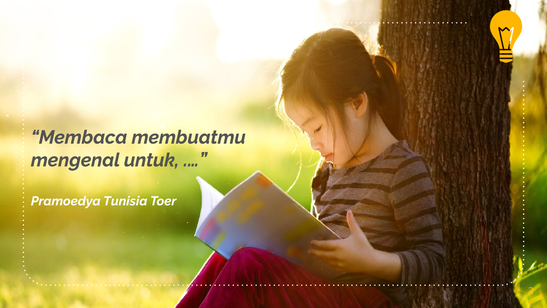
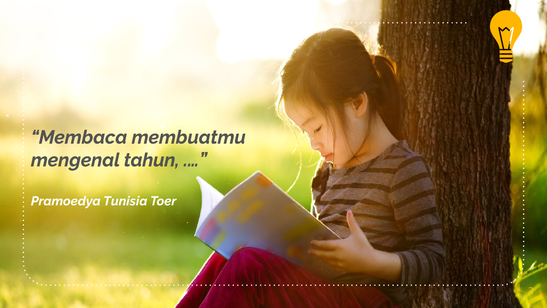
untuk: untuk -> tahun (152, 160)
